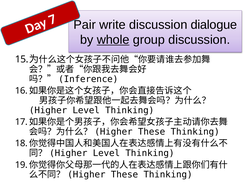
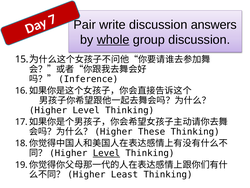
dialogue: dialogue -> answers (214, 25)
Level underline: none -> present (106, 153)
These: These -> Least (124, 174)
